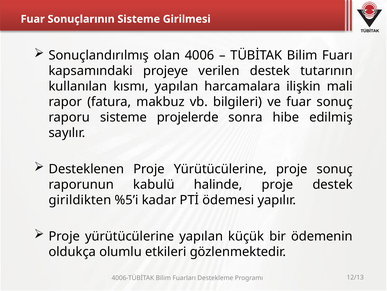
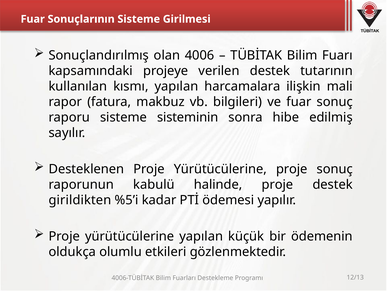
projelerde: projelerde -> sisteminin (188, 117)
